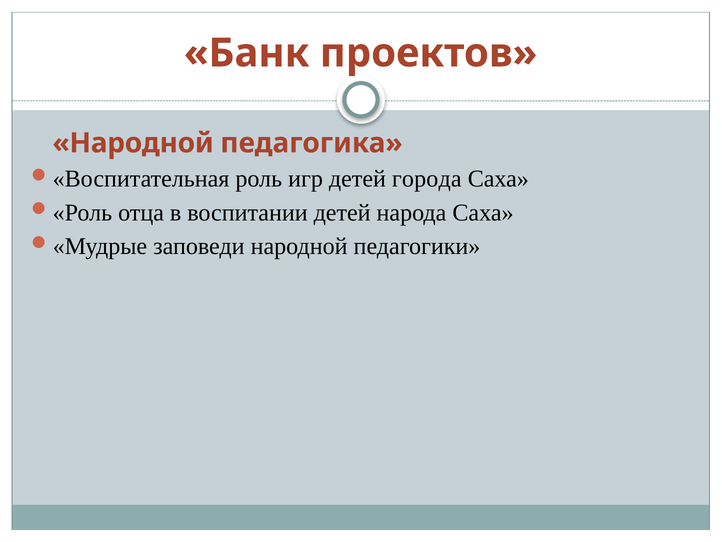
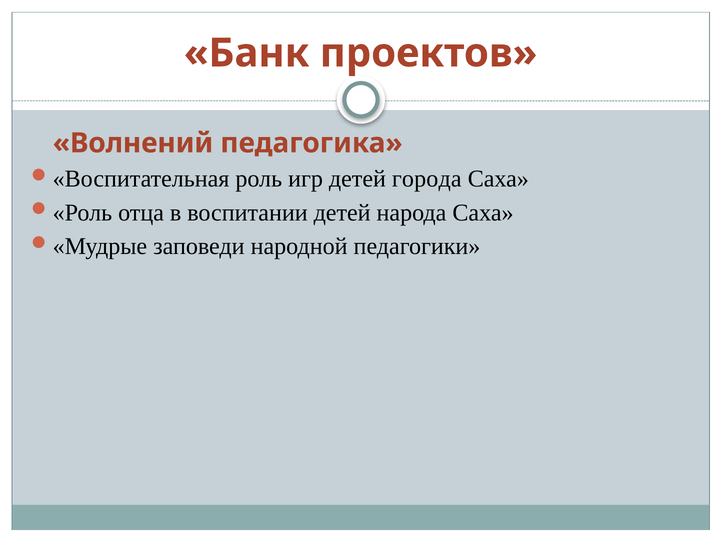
Народной: Народной -> Волнений (133, 143)
